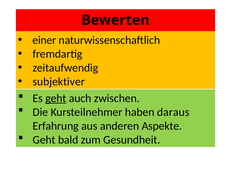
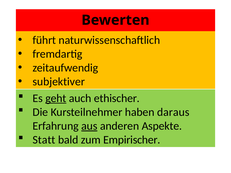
einer: einer -> führt (44, 40)
zwischen: zwischen -> ethischer (117, 98)
aus underline: none -> present (89, 126)
Geht: Geht -> Statt (44, 140)
Gesundheit: Gesundheit -> Empirischer (132, 140)
